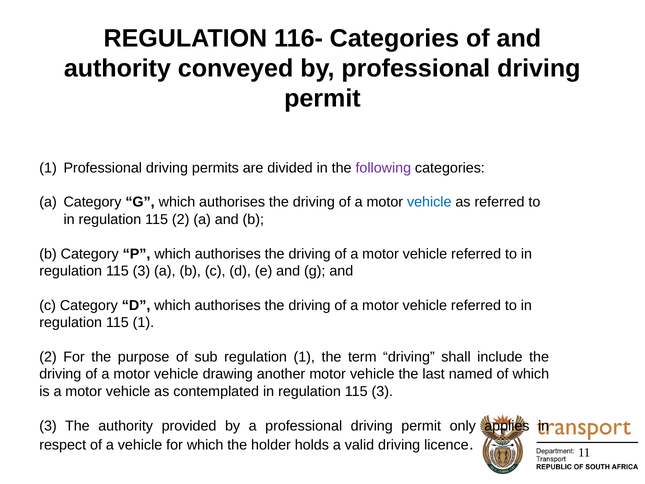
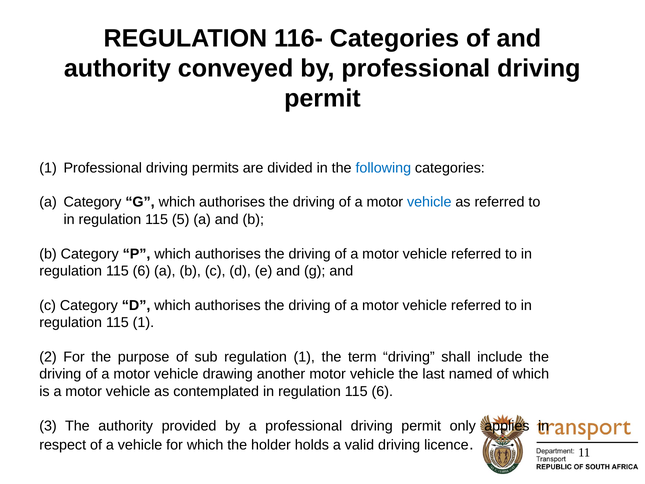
following colour: purple -> blue (383, 168)
115 2: 2 -> 5 (181, 219)
3: 3 -> 6 (141, 271)
3: 3 -> 6 (382, 391)
